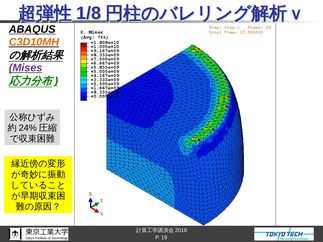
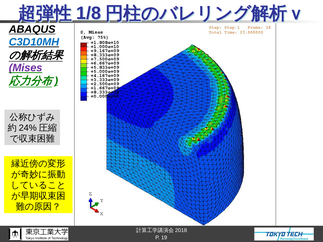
C3D10MH colour: orange -> blue (34, 42)
